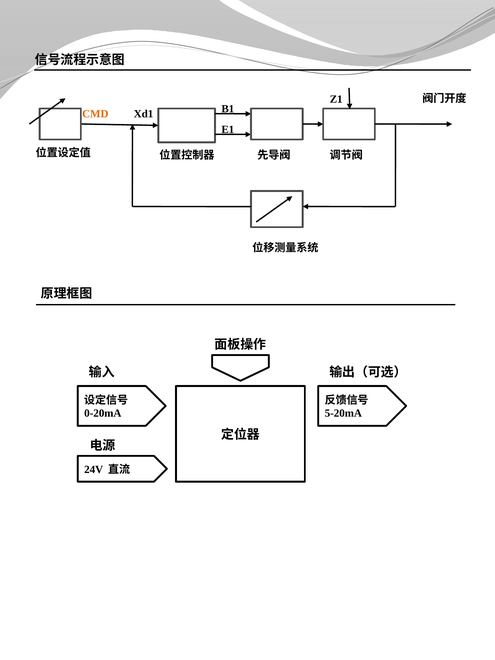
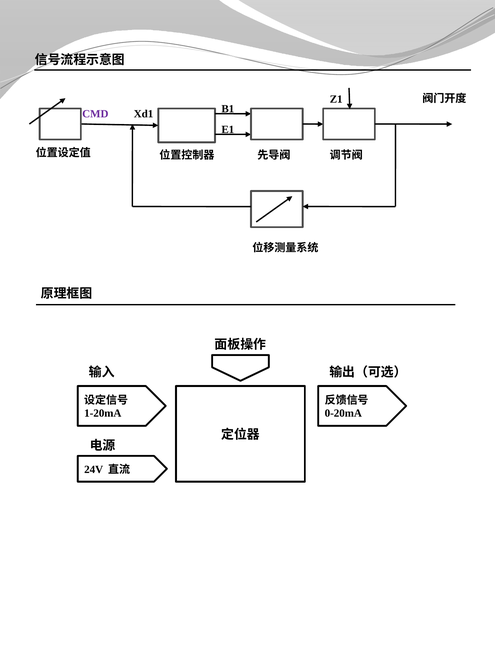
CMD colour: orange -> purple (95, 114)
0-20mA: 0-20mA -> 1-20mA (103, 413)
5-20mA: 5-20mA -> 0-20mA (343, 413)
